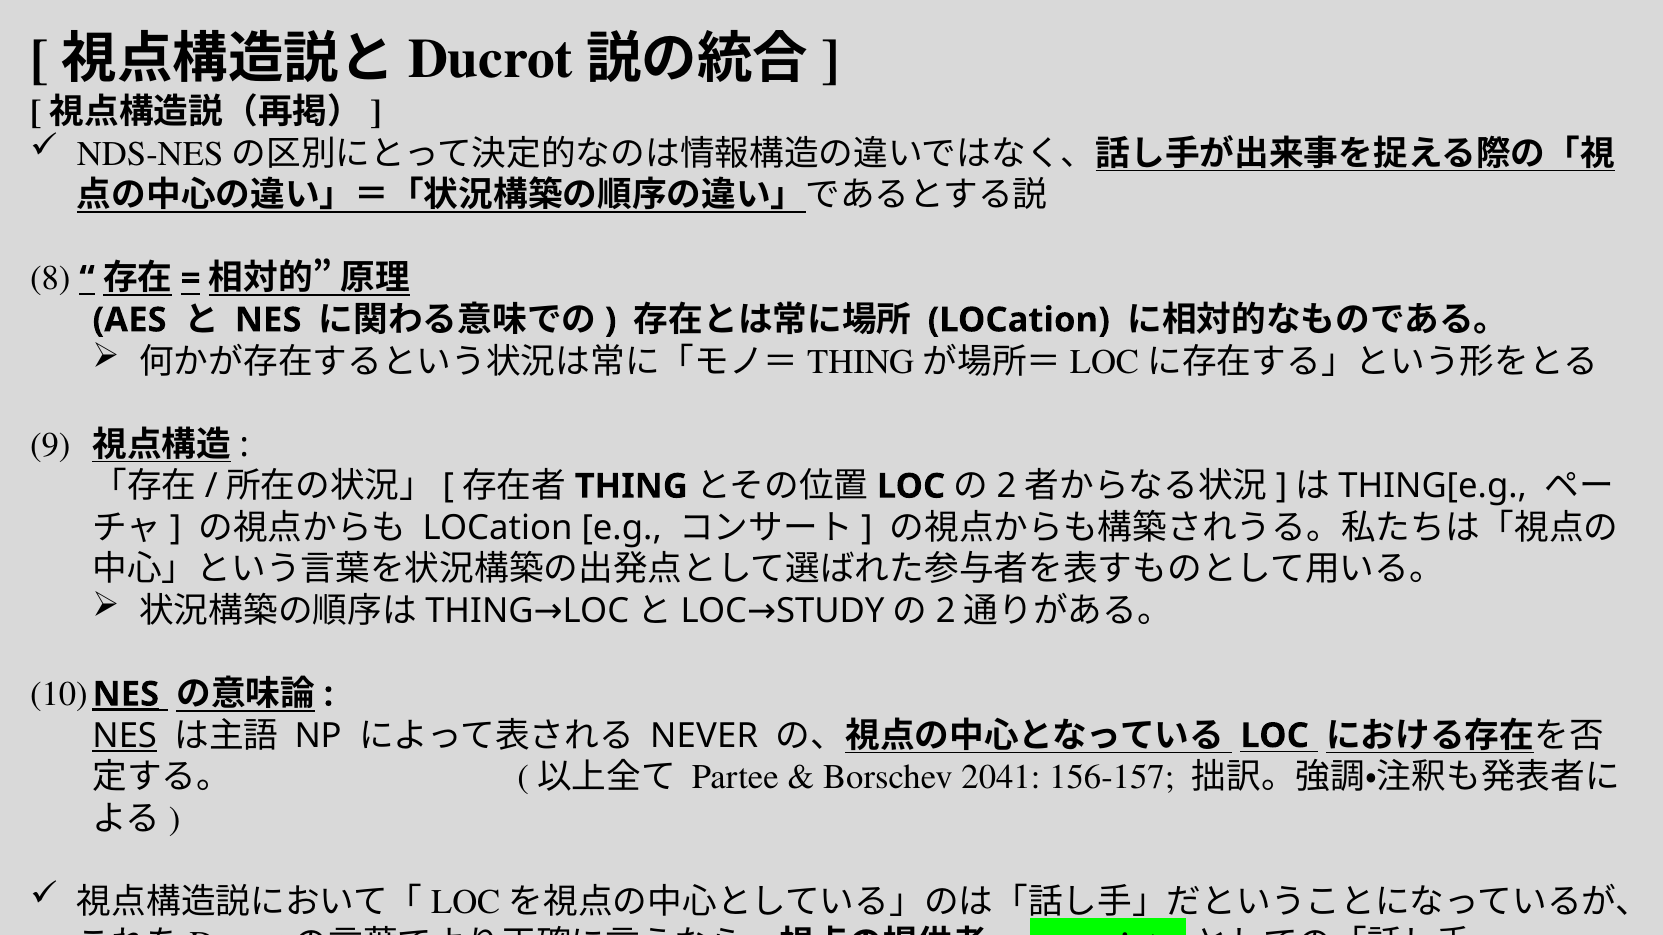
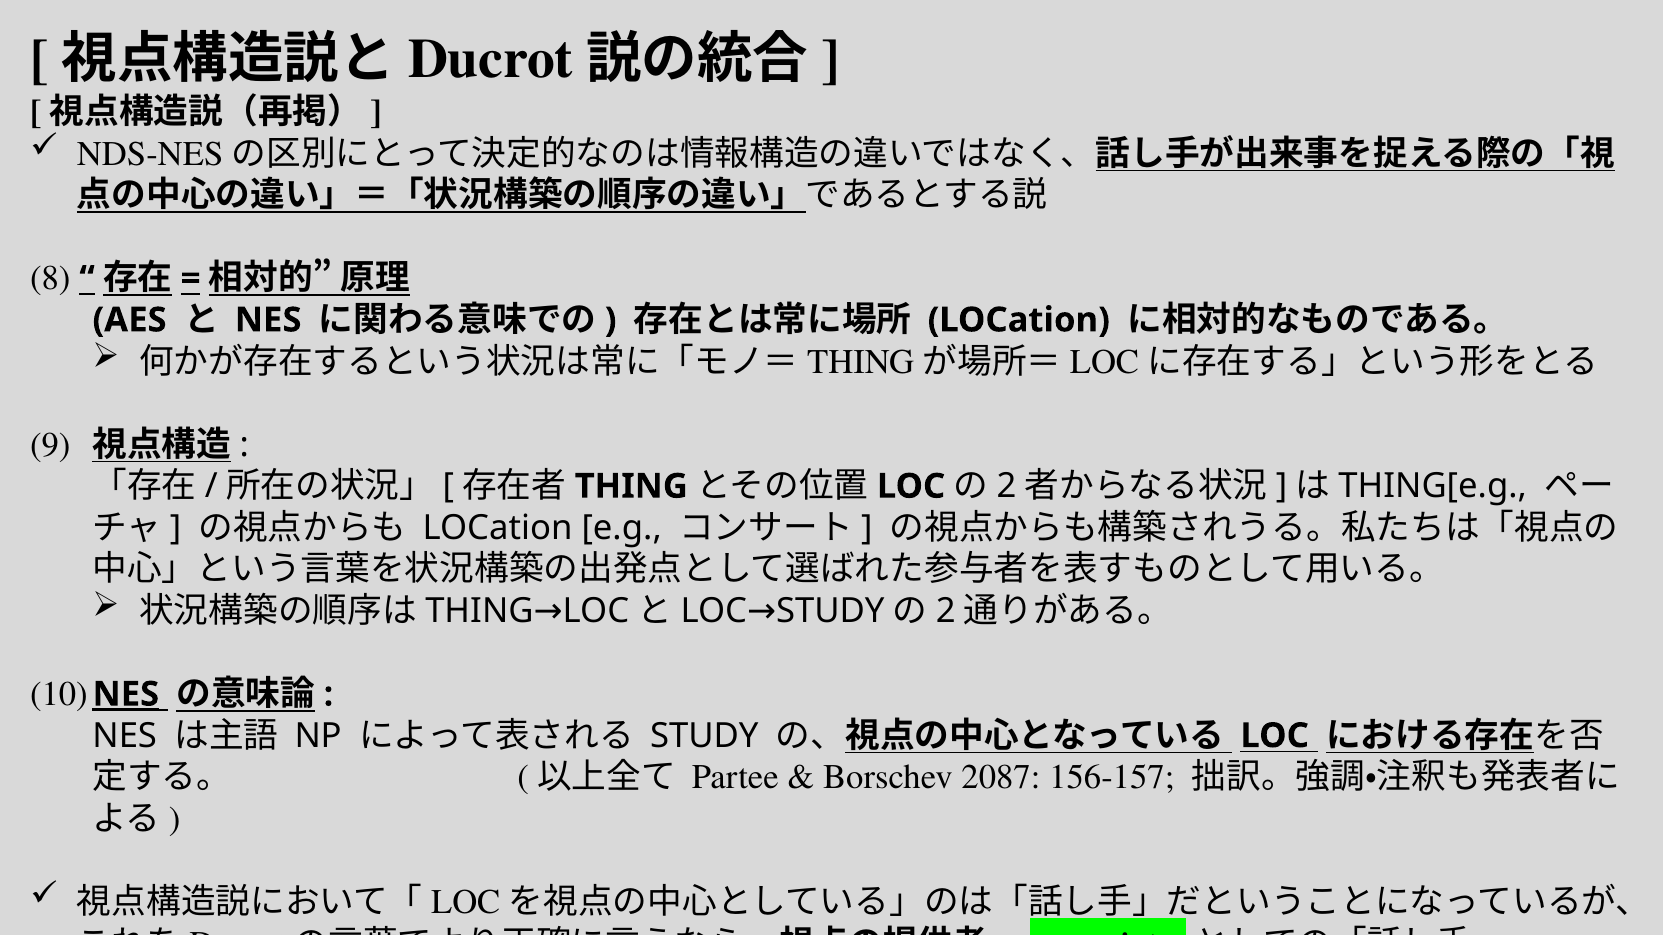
NES underline: present -> none (125, 736)
NEVER: NEVER -> STUDY (704, 736)
2041: 2041 -> 2087 (1001, 778)
